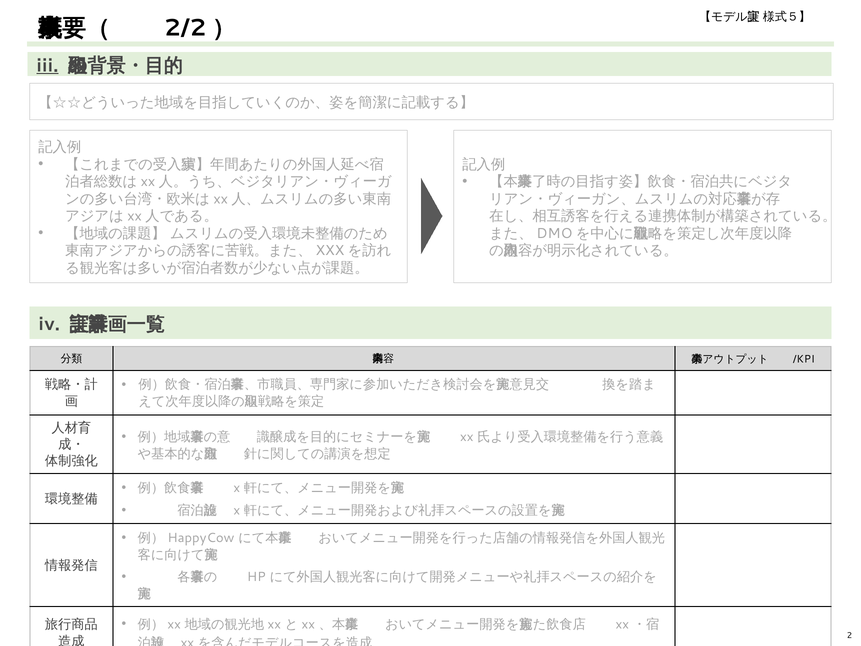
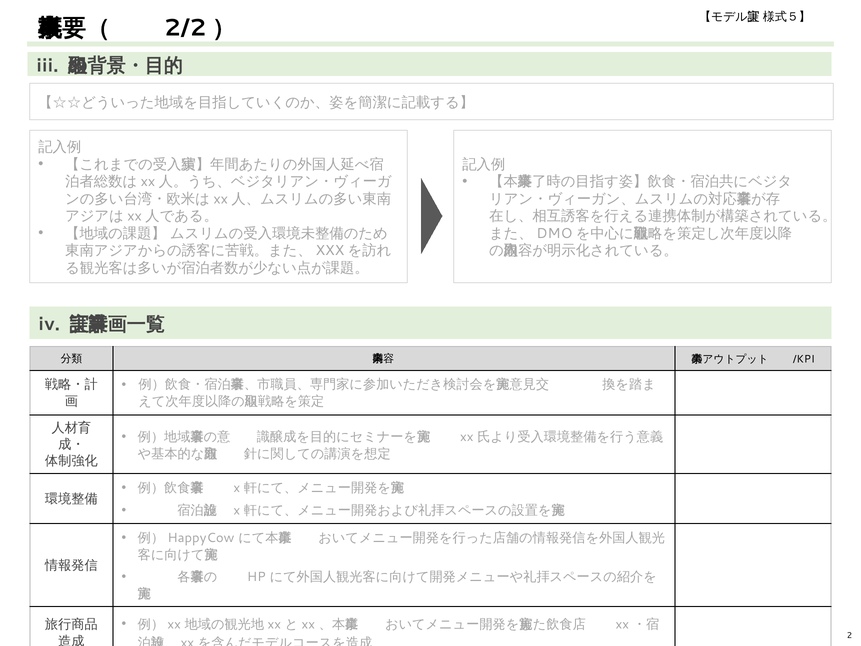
iii underline: present -> none (47, 65)
